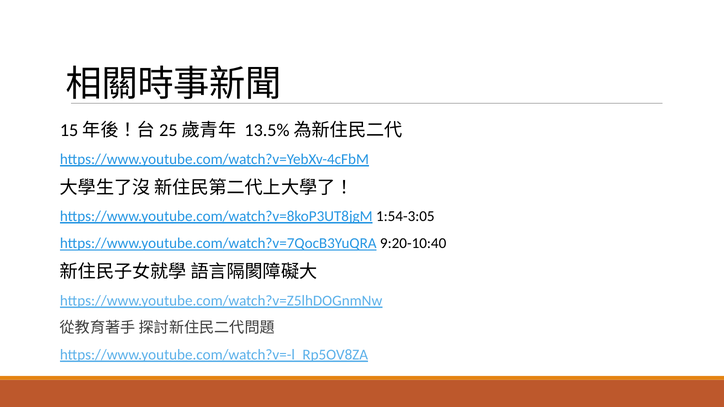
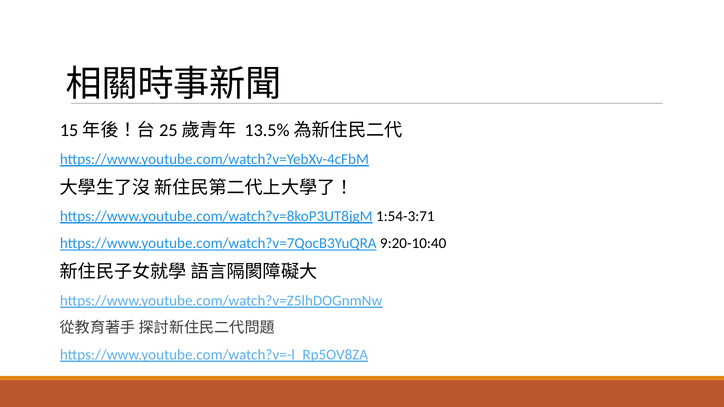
1:54-3:05: 1:54-3:05 -> 1:54-3:71 (405, 216)
